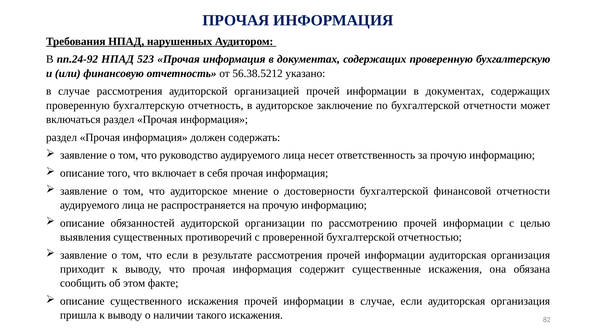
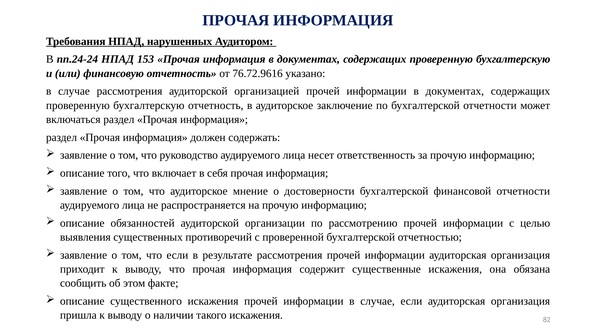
пп.24-92: пп.24-92 -> пп.24-24 (77, 59)
523: 523 -> 153 (146, 59)
56.38.5212: 56.38.5212 -> 76.72.9616 (258, 73)
